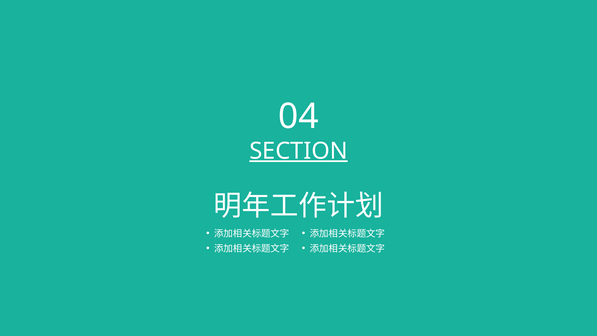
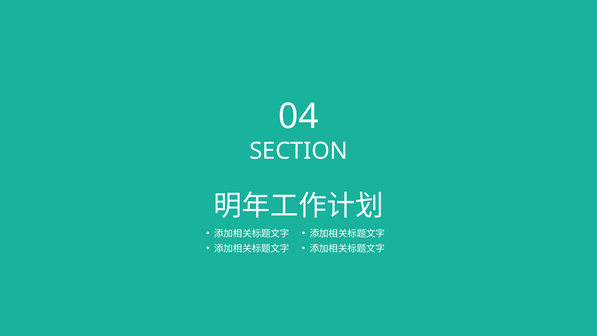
SECTION underline: present -> none (299, 151)
